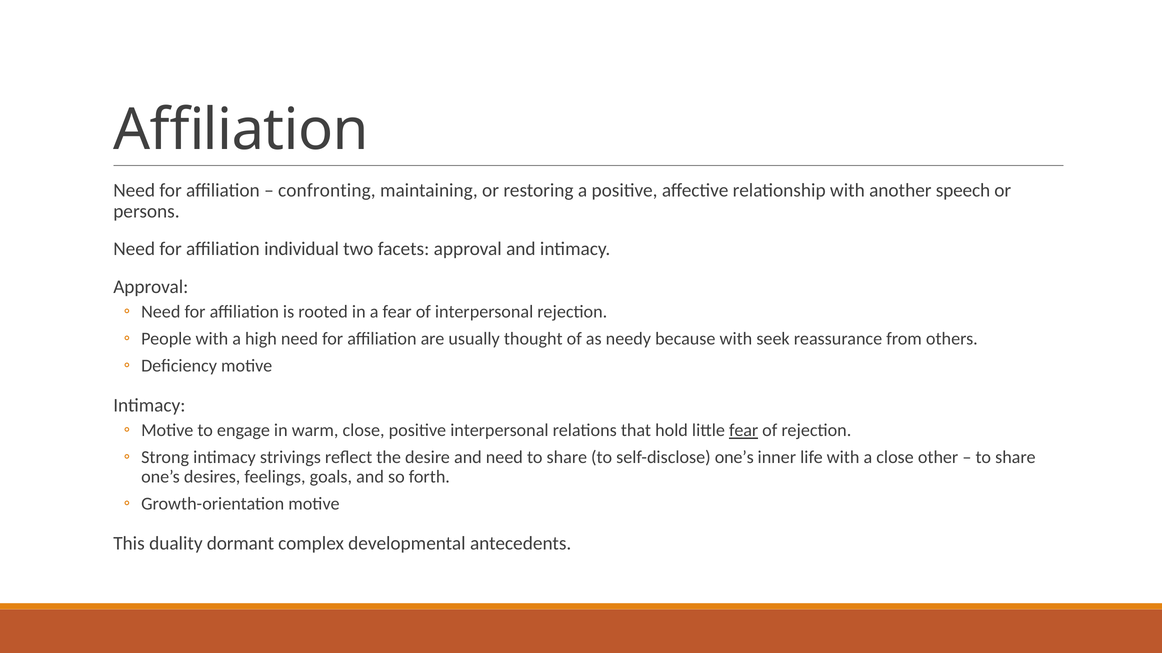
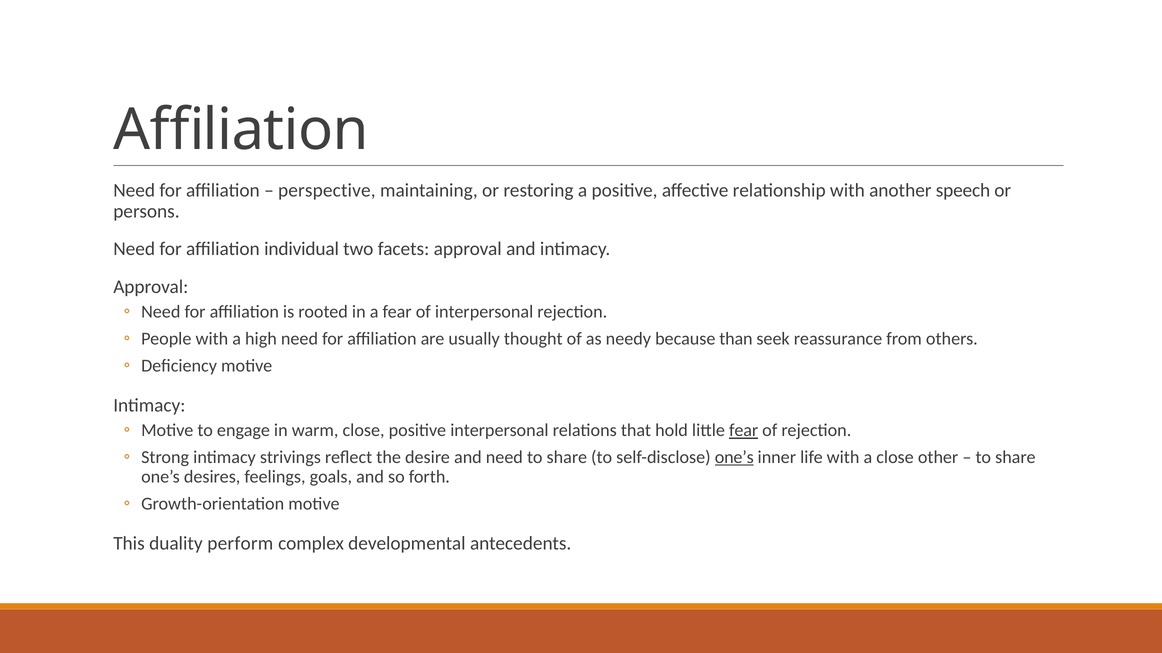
confronting: confronting -> perspective (327, 191)
because with: with -> than (736, 339)
one’s underline: none -> present (734, 458)
dormant: dormant -> perform (240, 544)
